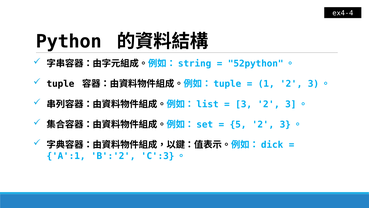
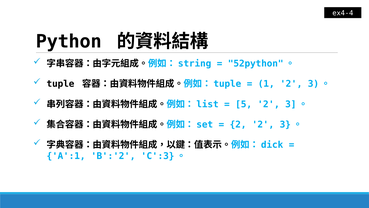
3: 3 -> 5 (244, 104)
5: 5 -> 2 (238, 124)
